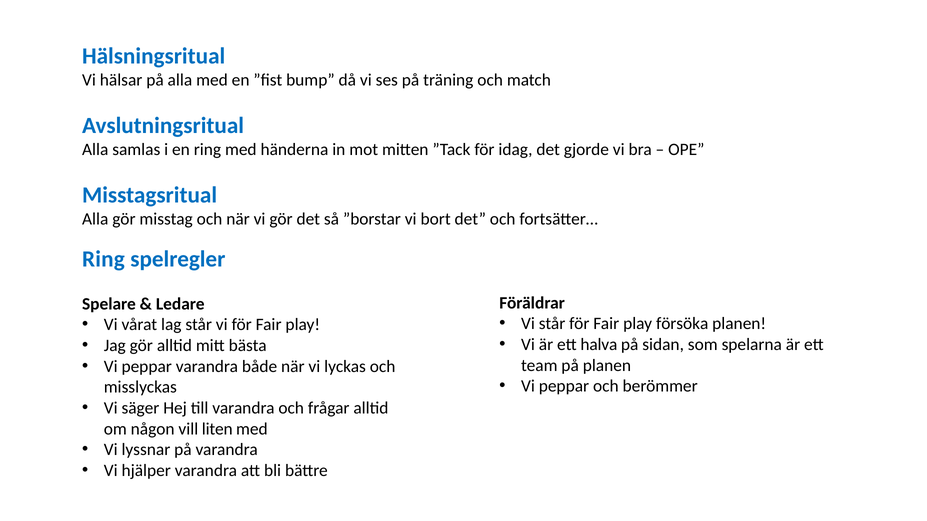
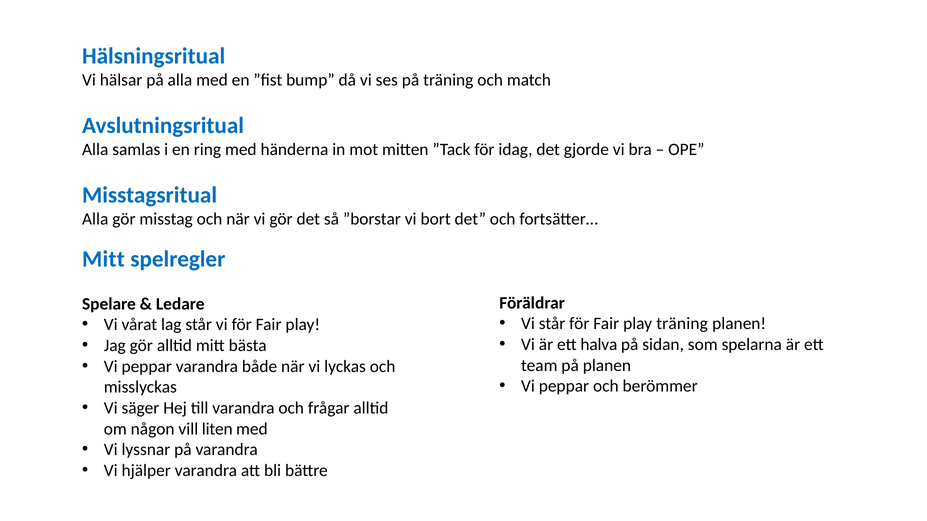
Ring: Ring -> Mitt (103, 259)
play försöka: försöka -> träning (682, 324)
